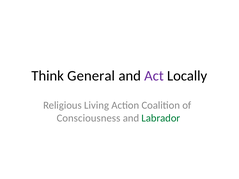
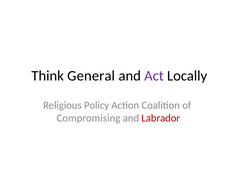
Living: Living -> Policy (97, 105)
Consciousness: Consciousness -> Compromising (89, 118)
Labrador colour: green -> red (161, 118)
